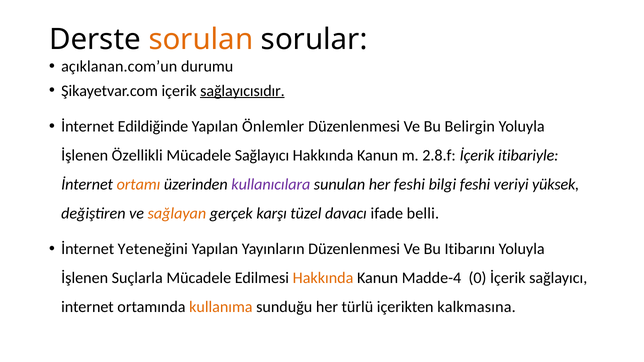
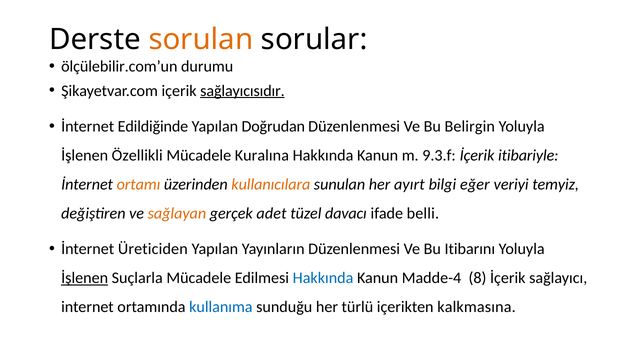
açıklanan.com’un: açıklanan.com’un -> ölçülebilir.com’un (119, 67)
Önlemler: Önlemler -> Doğrudan (273, 127)
Mücadele Sağlayıcı: Sağlayıcı -> Kuralına (262, 156)
2.8.f: 2.8.f -> 9.3.f (439, 156)
kullanıcılara colour: purple -> orange (271, 185)
her feshi: feshi -> ayırt (409, 185)
bilgi feshi: feshi -> eğer (475, 185)
yüksek: yüksek -> temyiz (556, 185)
karşı: karşı -> adet (272, 214)
Yeteneğini: Yeteneğini -> Üreticiden (153, 249)
İşlenen underline: none -> present (85, 278)
Hakkında colour: orange -> blue (323, 278)
0: 0 -> 8 (477, 278)
kullanıma colour: orange -> blue (221, 307)
